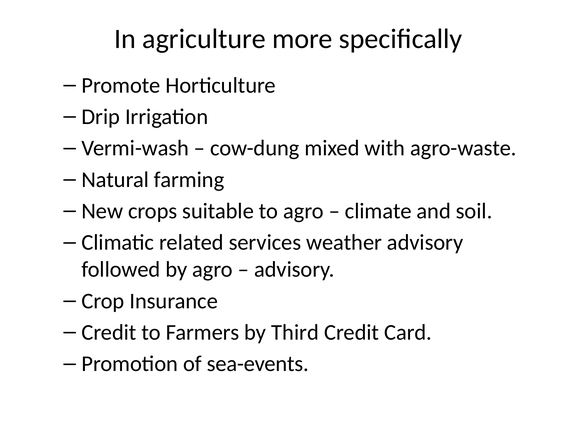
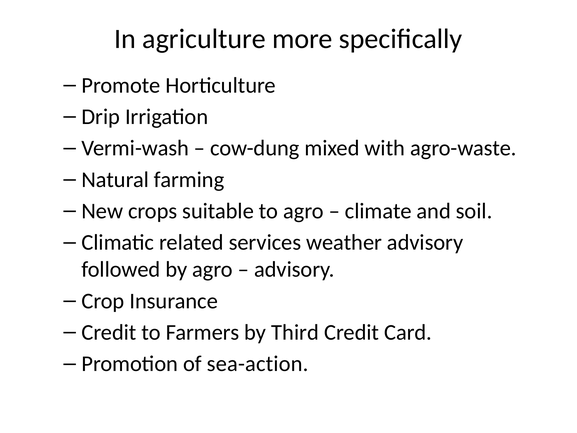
sea-events: sea-events -> sea-action (258, 364)
